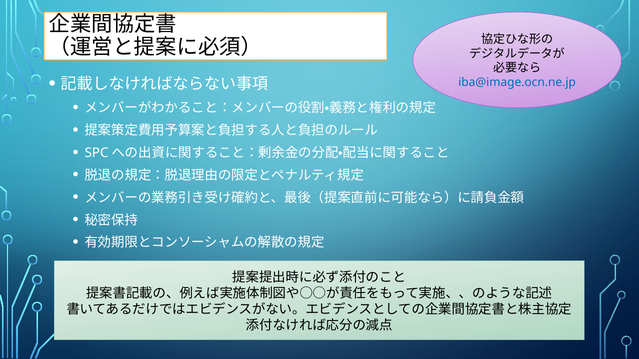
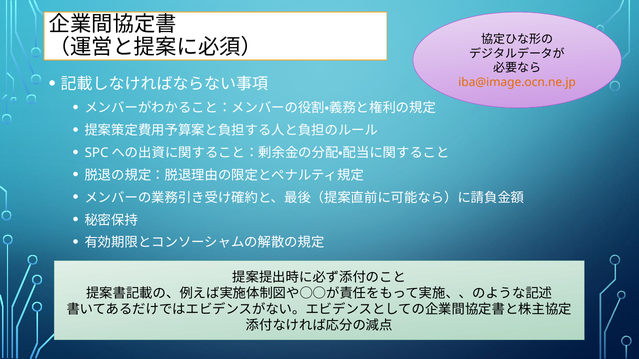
iba@image.ocn.ne.jp colour: blue -> orange (517, 82)
